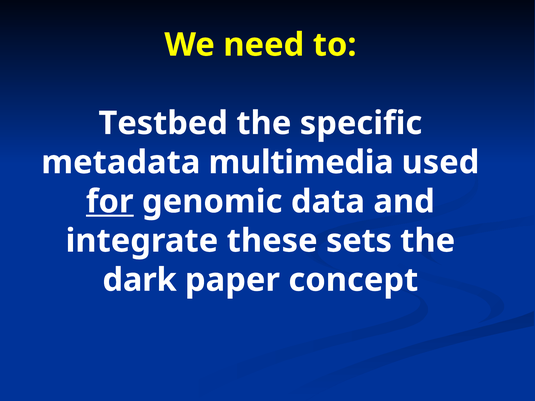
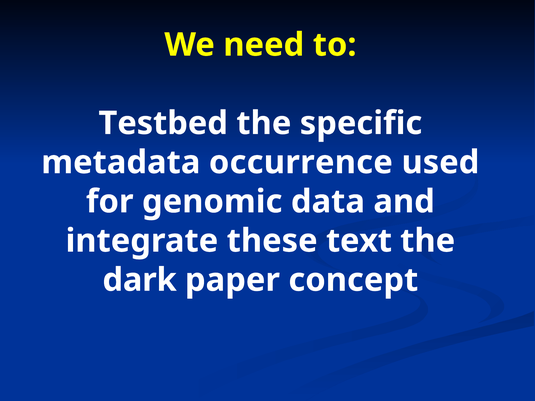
multimedia: multimedia -> occurrence (301, 163)
for underline: present -> none (110, 202)
sets: sets -> text (359, 241)
